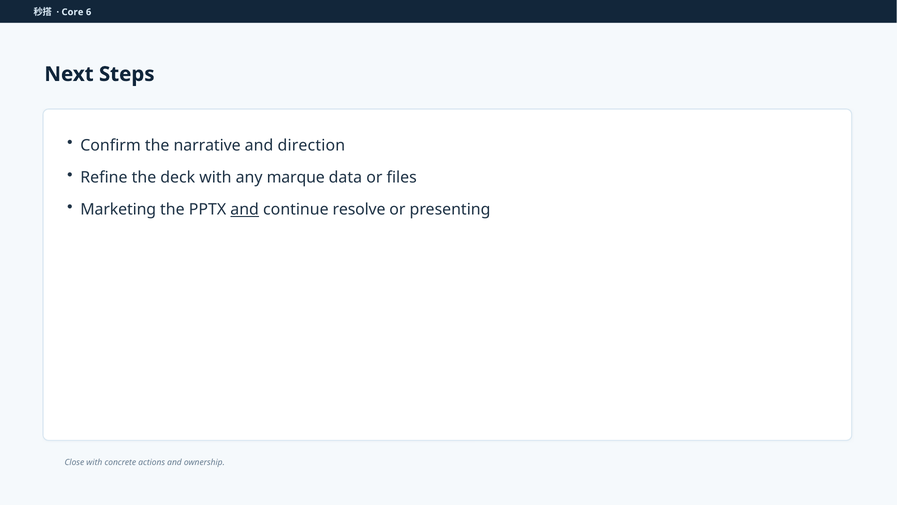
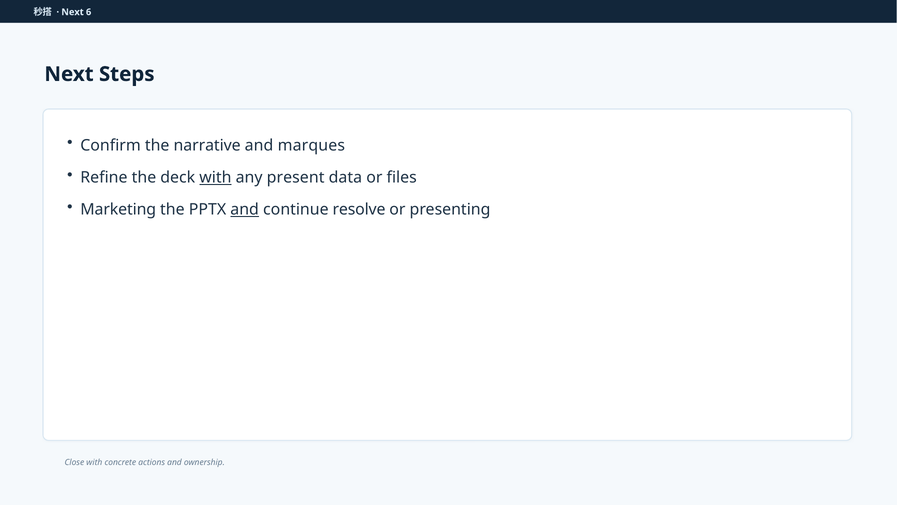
Core: Core -> Next (73, 12)
direction: direction -> marques (311, 145)
with underline: none -> present (215, 177)
marque: marque -> present (296, 177)
